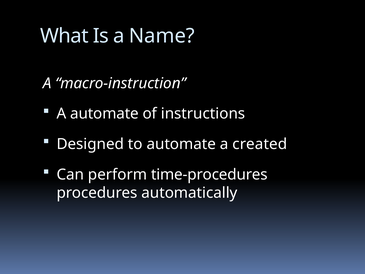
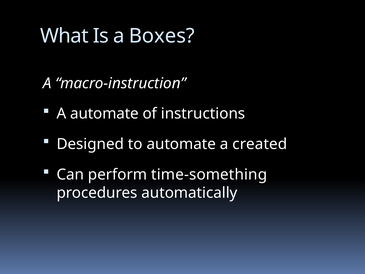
Name: Name -> Boxes (162, 36)
time-procedures: time-procedures -> time-something (209, 174)
